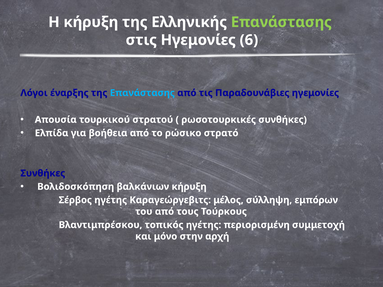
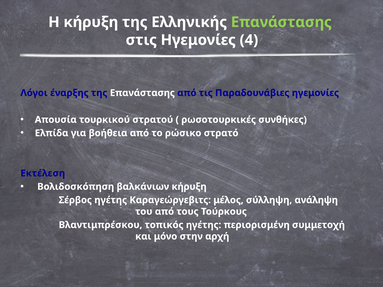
6: 6 -> 4 (249, 40)
Επανάστασης colour: light blue -> white (142, 93)
Συνθήκες: Συνθήκες -> Εκτέλεση (43, 173)
εμπόρων: εμπόρων -> ανάληψη (316, 200)
